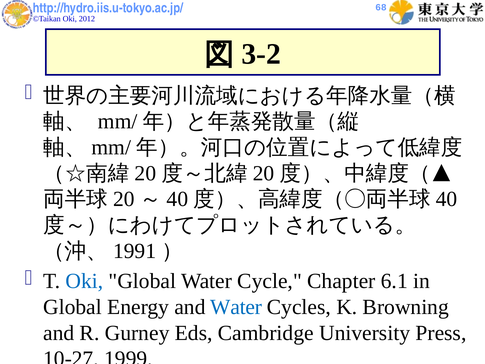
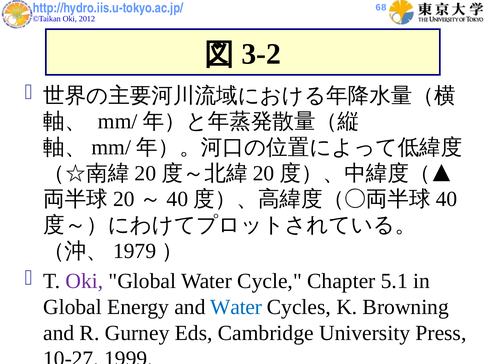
1991: 1991 -> 1979 (135, 251)
Oki colour: blue -> purple (84, 281)
6.1: 6.1 -> 5.1 (394, 281)
